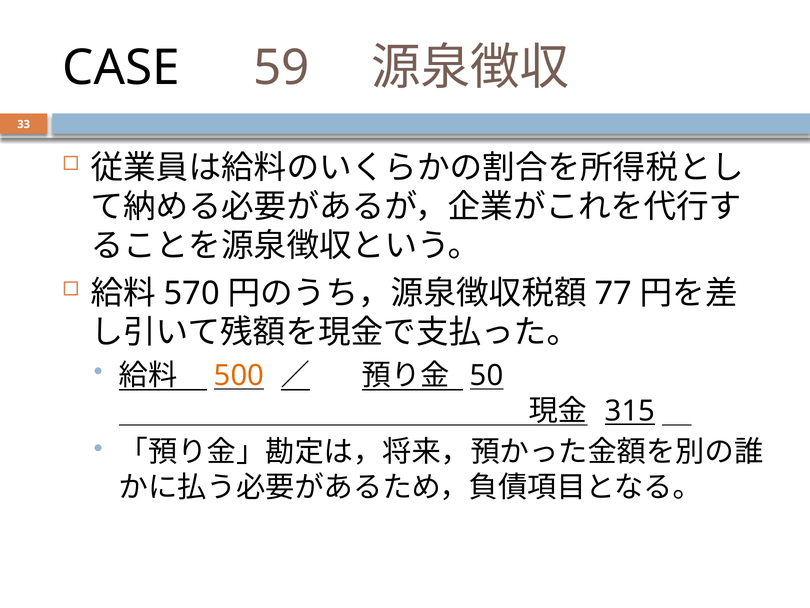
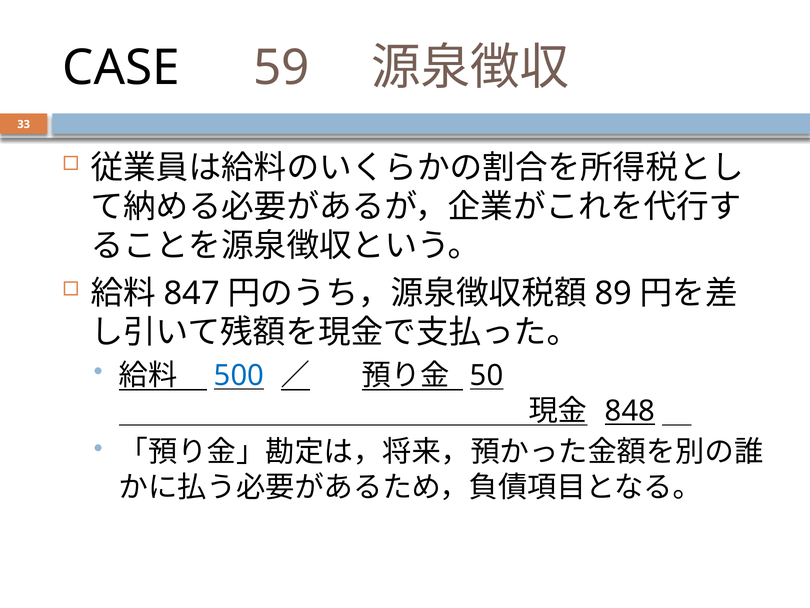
570: 570 -> 847 (192, 293)
77: 77 -> 89 (613, 293)
500 colour: orange -> blue (239, 375)
315: 315 -> 848 (630, 411)
